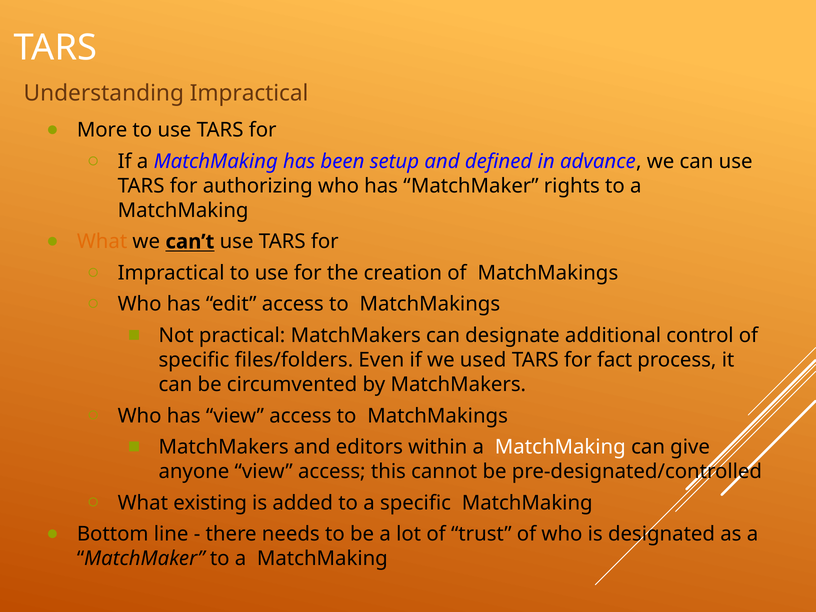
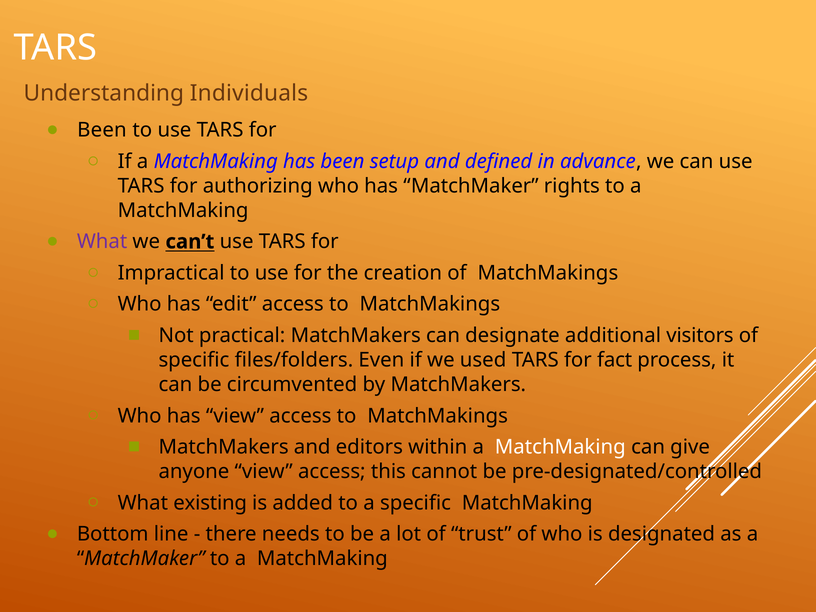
Understanding Impractical: Impractical -> Individuals (249, 93)
More: More -> Been (102, 130)
What colour: orange -> purple (102, 242)
control: control -> visitors (700, 336)
